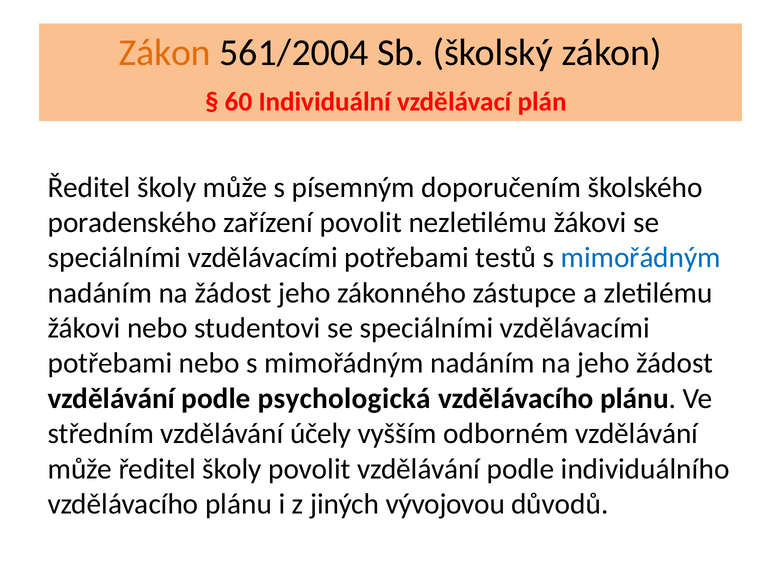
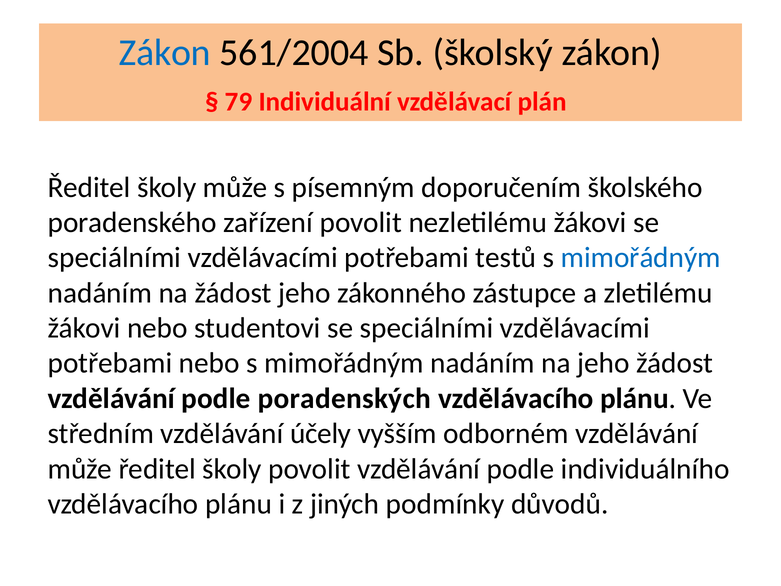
Zákon colour: orange -> blue (165, 53)
60: 60 -> 79 (239, 102)
psychologická: psychologická -> poradenských (344, 398)
vývojovou: vývojovou -> podmínky (445, 504)
